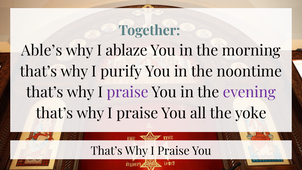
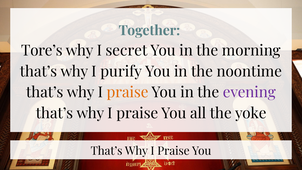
Able’s: Able’s -> Tore’s (42, 51)
ablaze: ablaze -> secret (127, 51)
praise colour: purple -> orange (128, 92)
